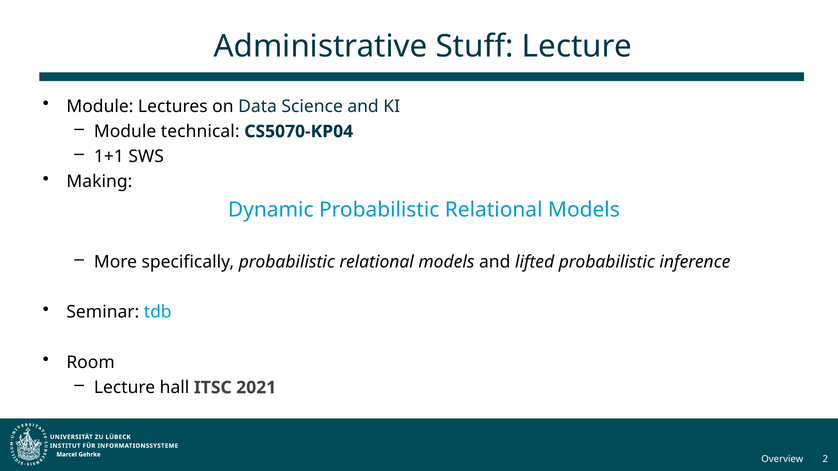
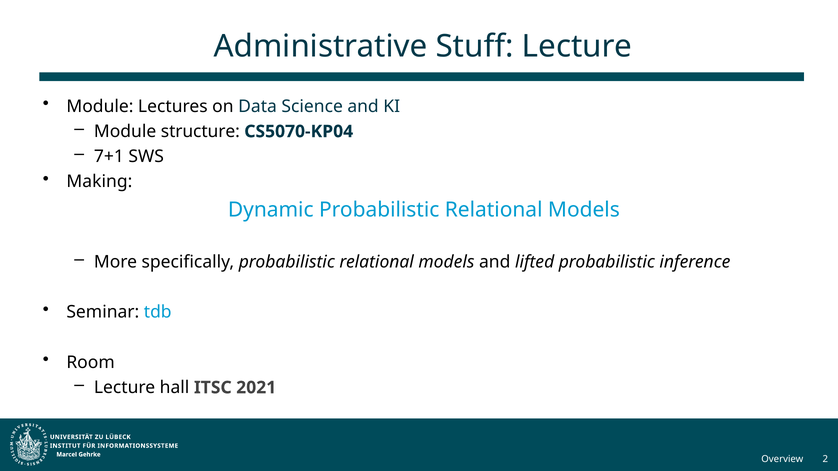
technical: technical -> structure (200, 132)
1+1: 1+1 -> 7+1 (109, 157)
